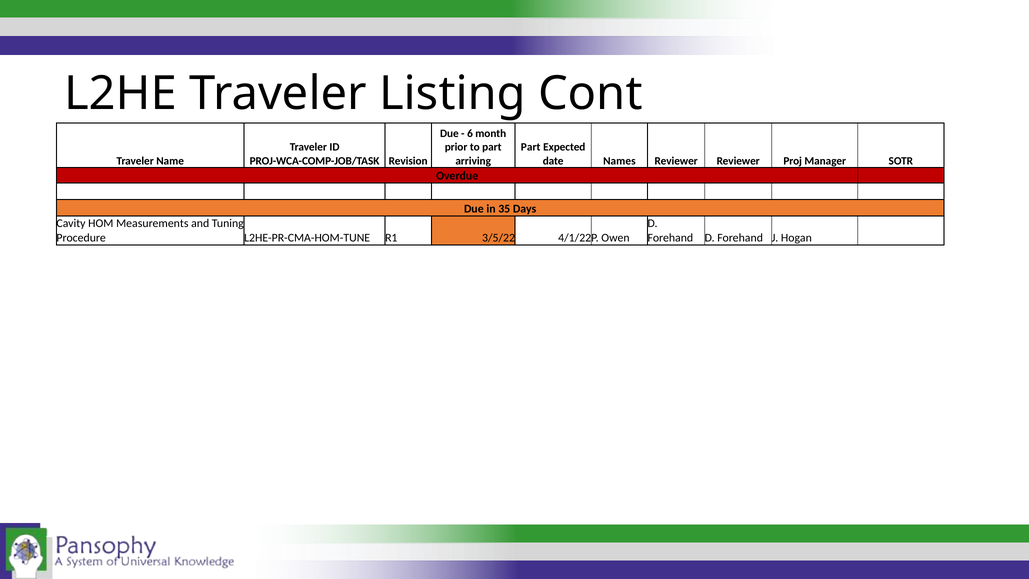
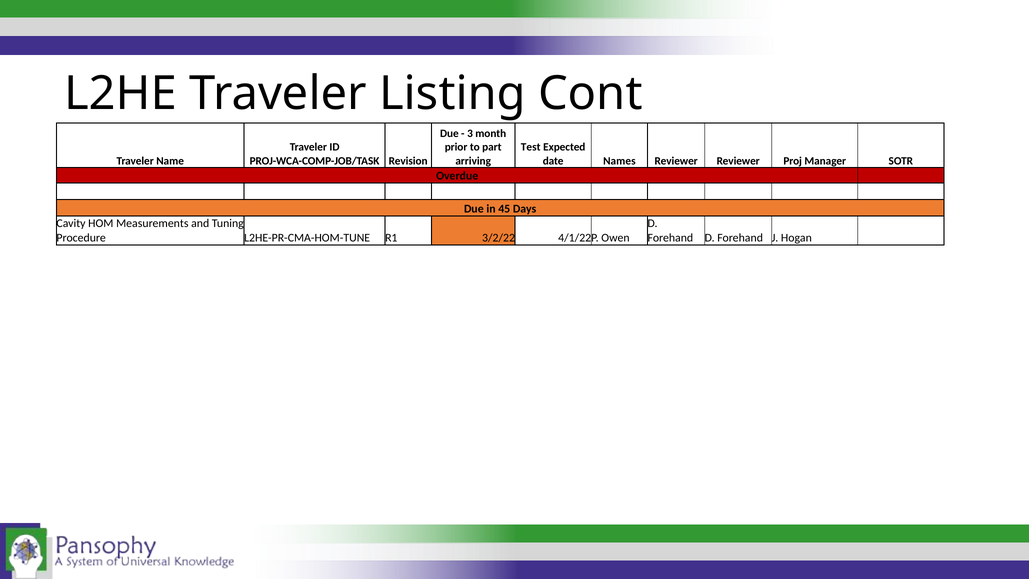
6: 6 -> 3 (470, 133)
Part: Part -> Test (531, 147)
35: 35 -> 45 (504, 209)
3/5/22: 3/5/22 -> 3/2/22 (499, 238)
